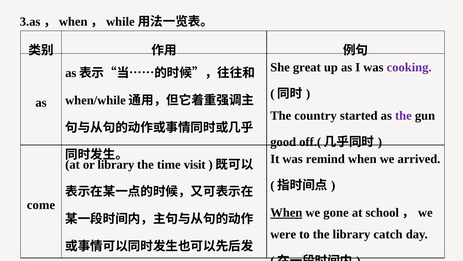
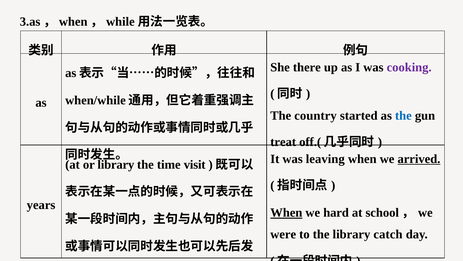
great: great -> there (307, 67)
the colour: purple -> blue (403, 115)
good: good -> treat (283, 142)
remind: remind -> leaving (325, 159)
arrived underline: none -> present (419, 159)
come: come -> years (41, 205)
gone: gone -> hard (336, 212)
